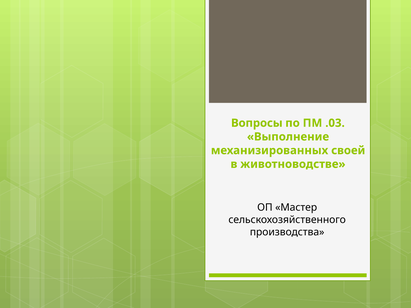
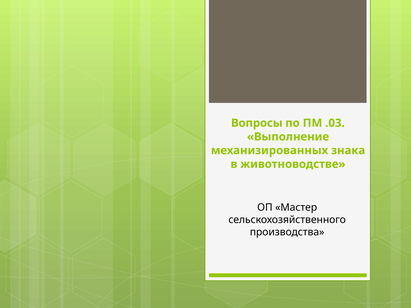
своей: своей -> знака (348, 151)
